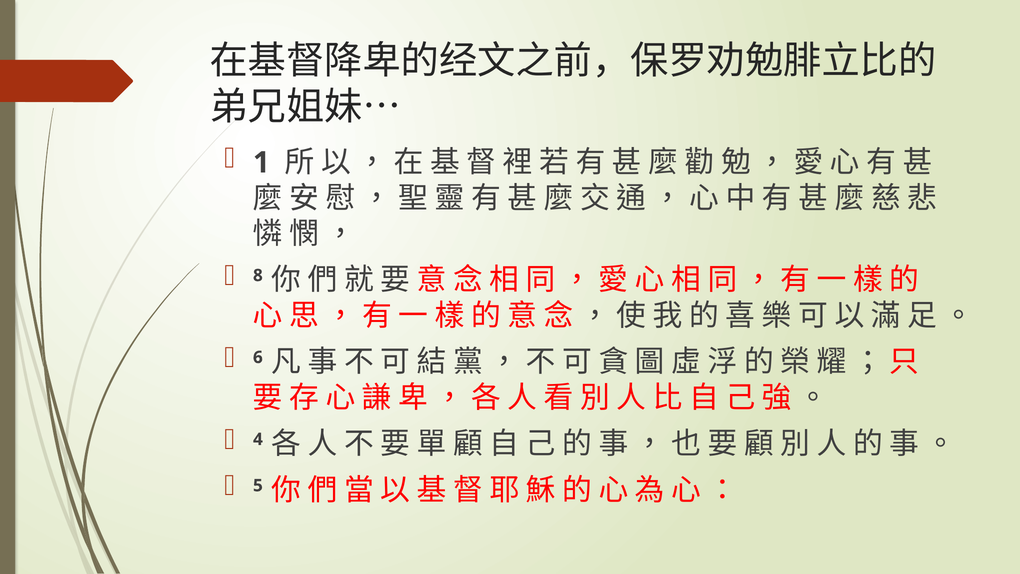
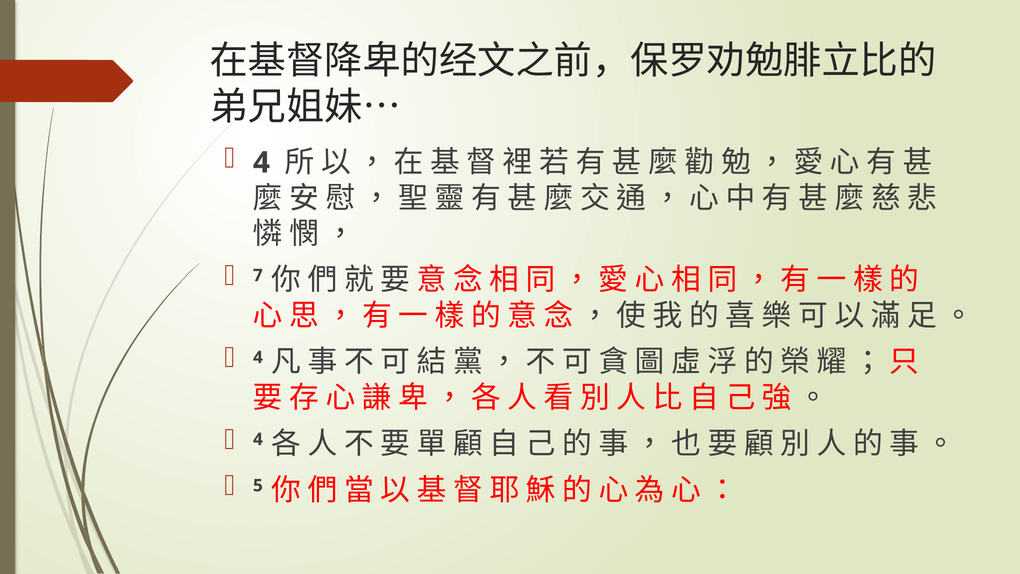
1: 1 -> 4 (261, 163)
8: 8 -> 7 (258, 275)
6: 6 -> 4 (258, 357)
